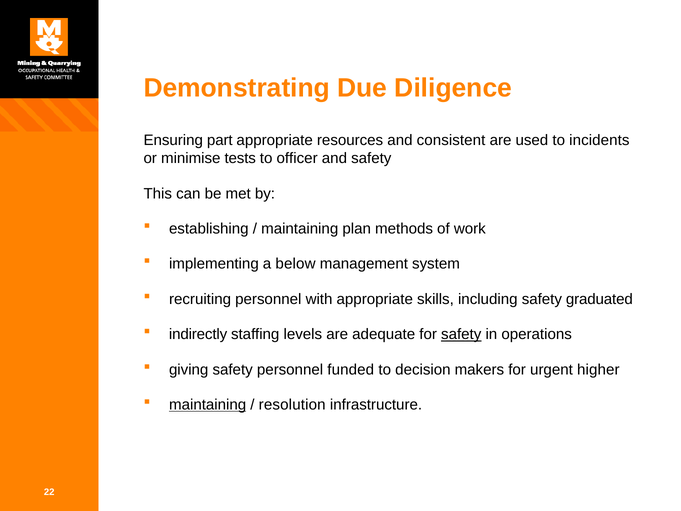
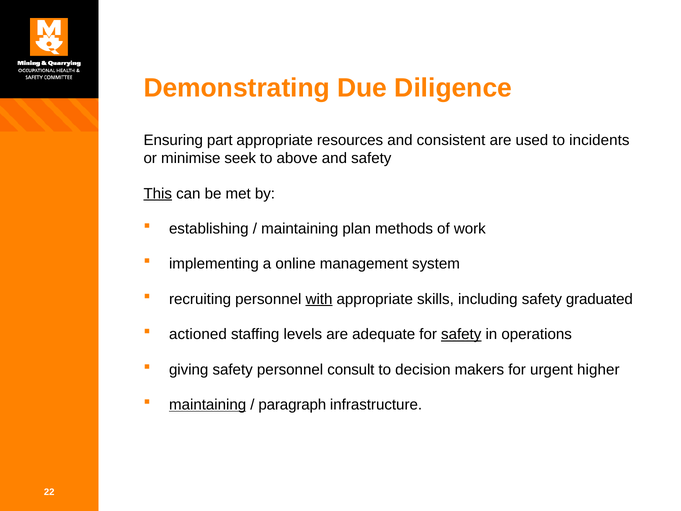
tests: tests -> seek (240, 158)
officer: officer -> above (297, 158)
This underline: none -> present (158, 194)
below: below -> online (296, 264)
with underline: none -> present (319, 299)
indirectly: indirectly -> actioned (198, 334)
funded: funded -> consult (351, 369)
resolution: resolution -> paragraph (292, 405)
